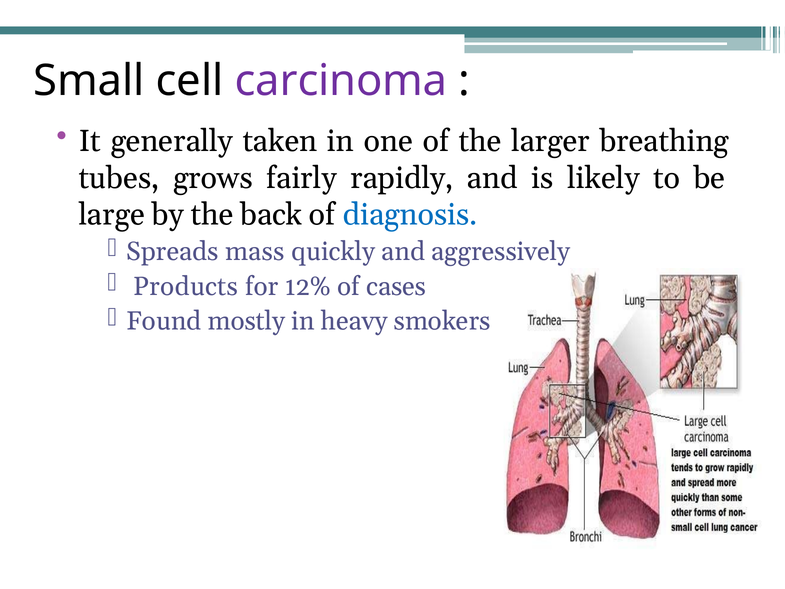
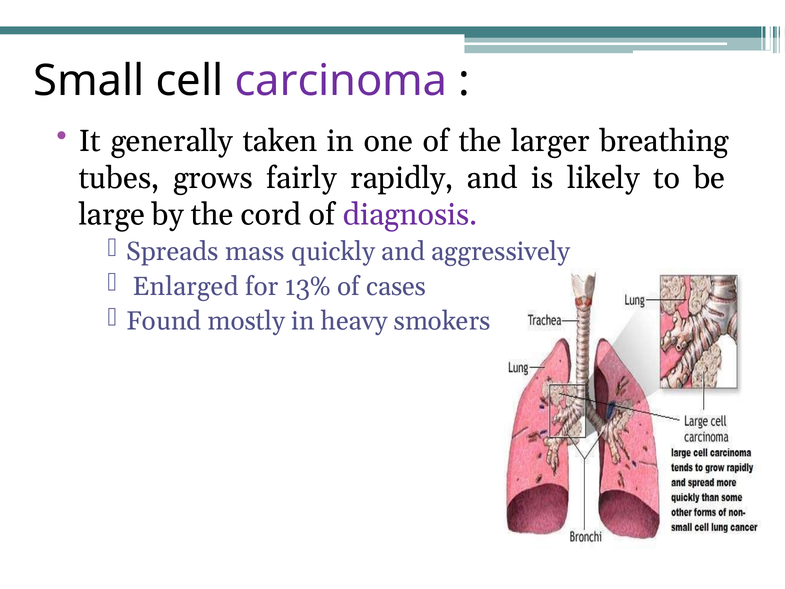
back: back -> cord (271, 215)
diagnosis colour: blue -> purple (410, 215)
Products: Products -> Enlarged (186, 286)
12%: 12% -> 13% (308, 286)
